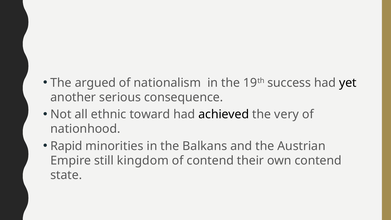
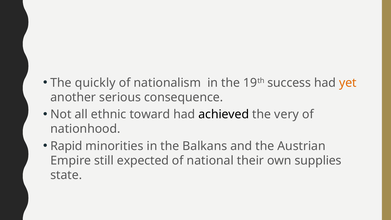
argued: argued -> quickly (95, 83)
yet colour: black -> orange (348, 83)
kingdom: kingdom -> expected (143, 160)
of contend: contend -> national (210, 160)
own contend: contend -> supplies (318, 160)
